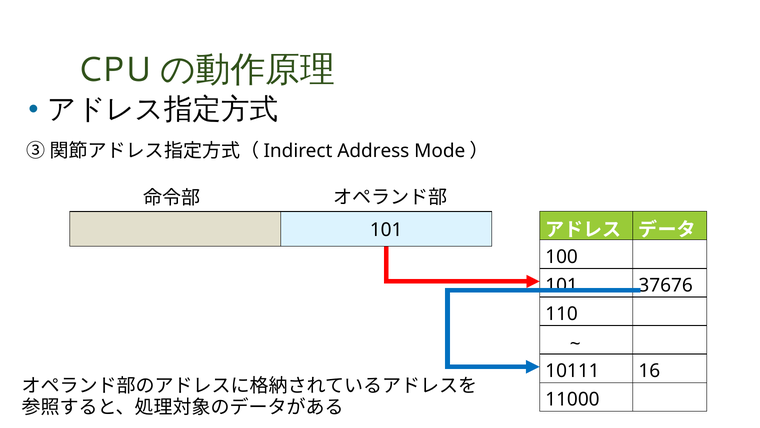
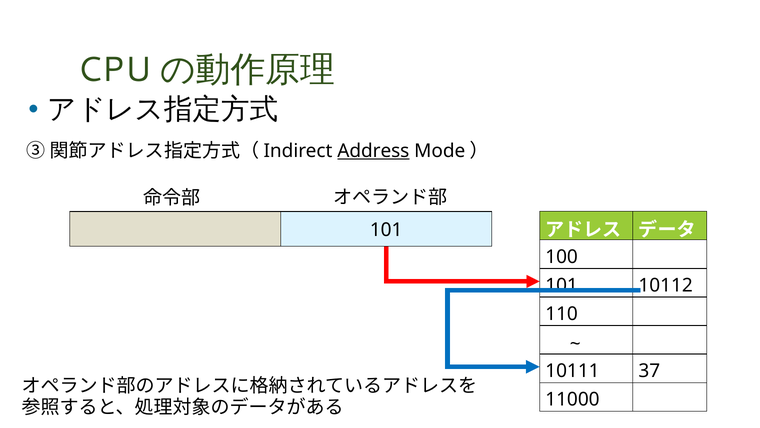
Address underline: none -> present (373, 151)
37676: 37676 -> 10112 (666, 285)
16: 16 -> 37 (649, 371)
